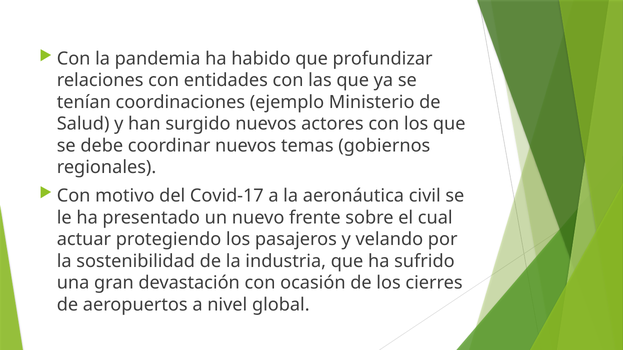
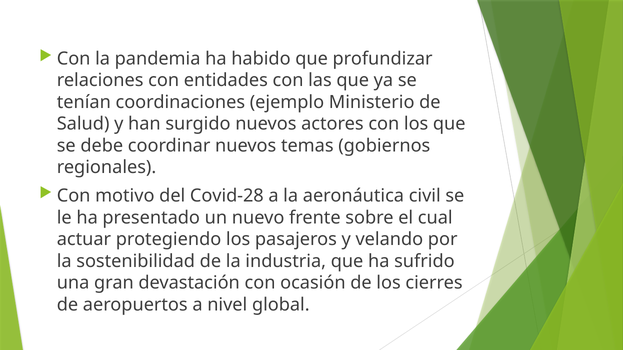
Covid-17: Covid-17 -> Covid-28 (227, 196)
